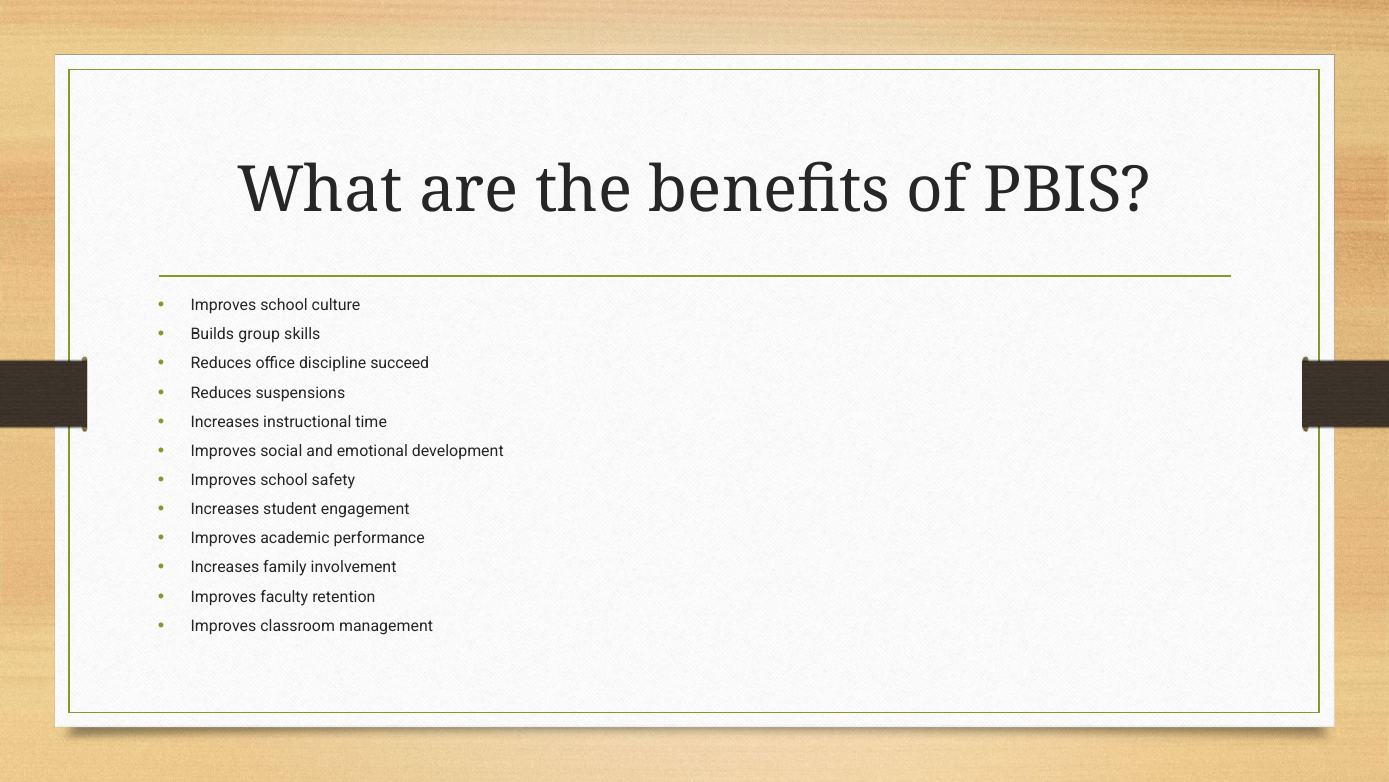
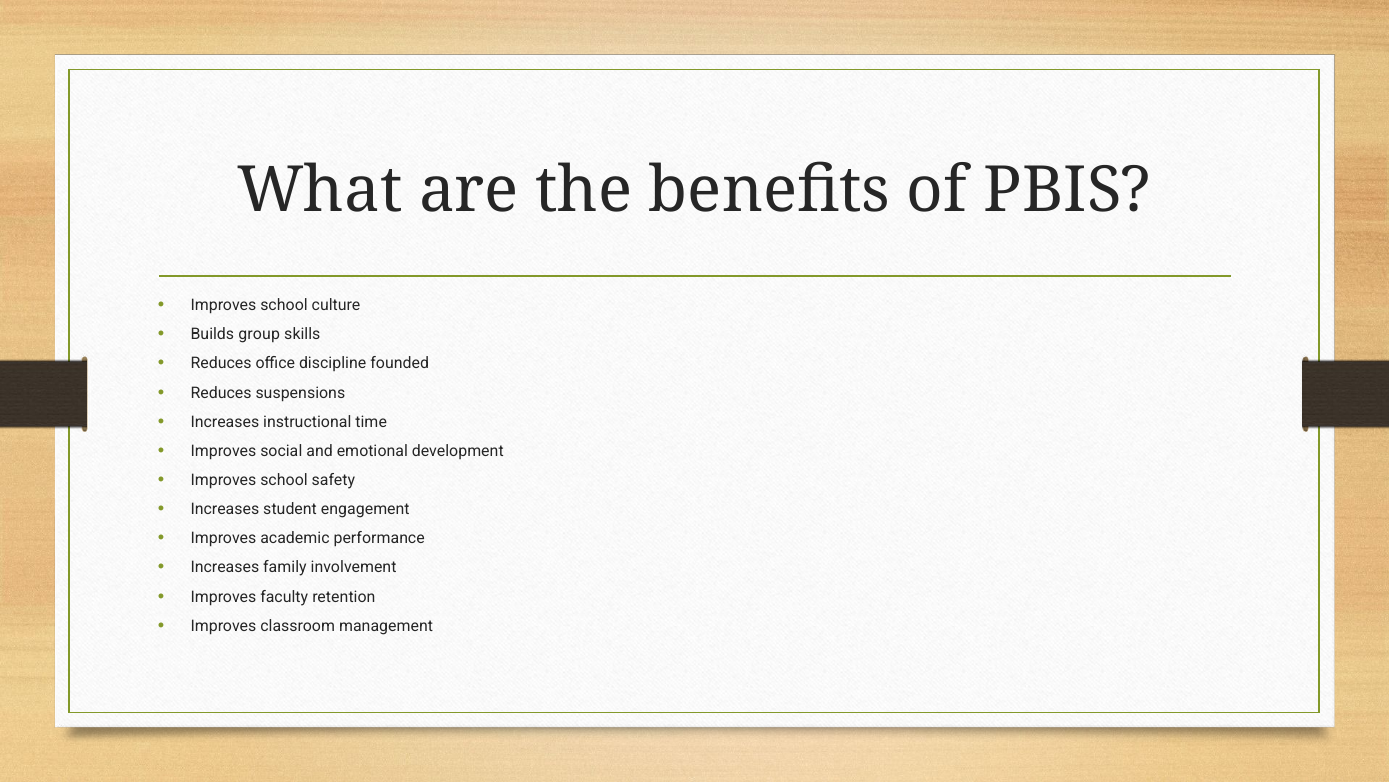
succeed: succeed -> founded (400, 363)
